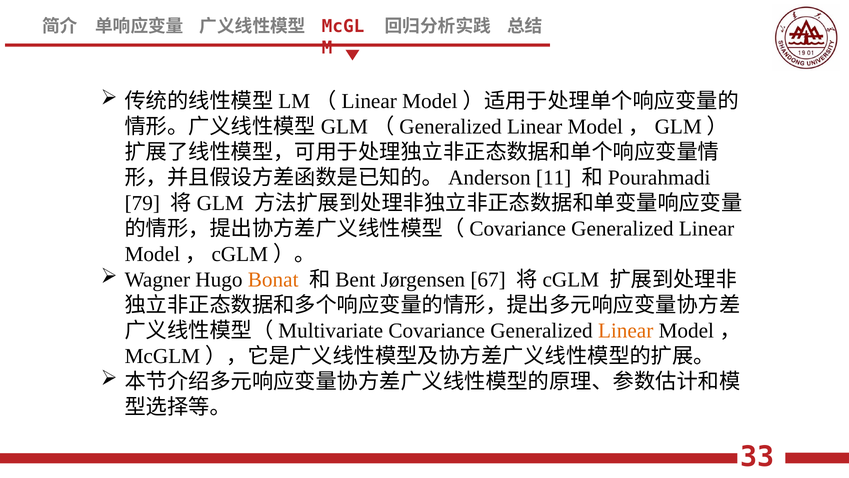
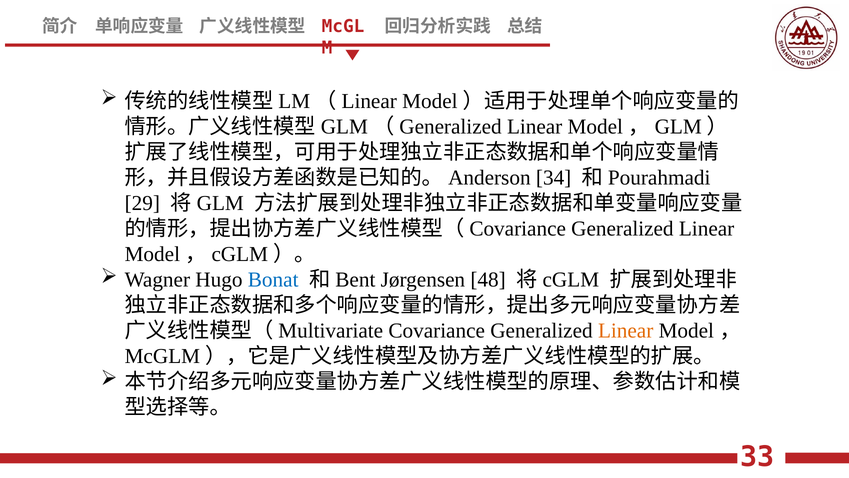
11: 11 -> 34 (554, 178)
79: 79 -> 29 (142, 203)
Bonat colour: orange -> blue (273, 279)
67: 67 -> 48 (488, 279)
